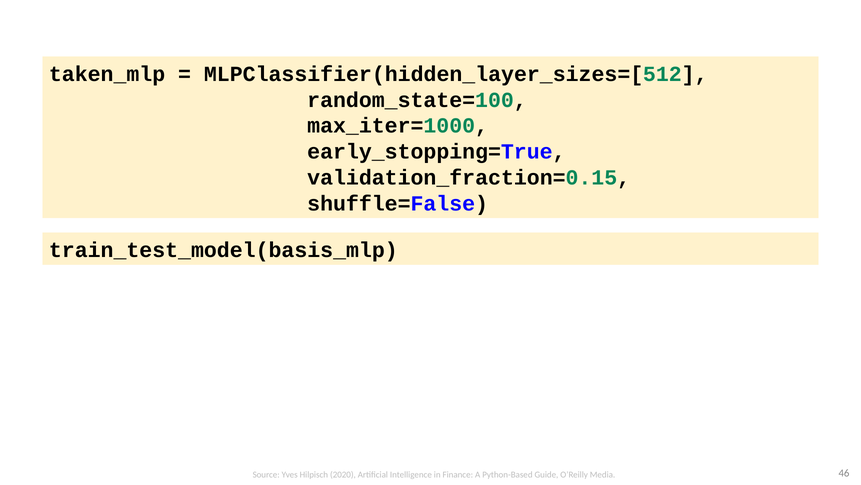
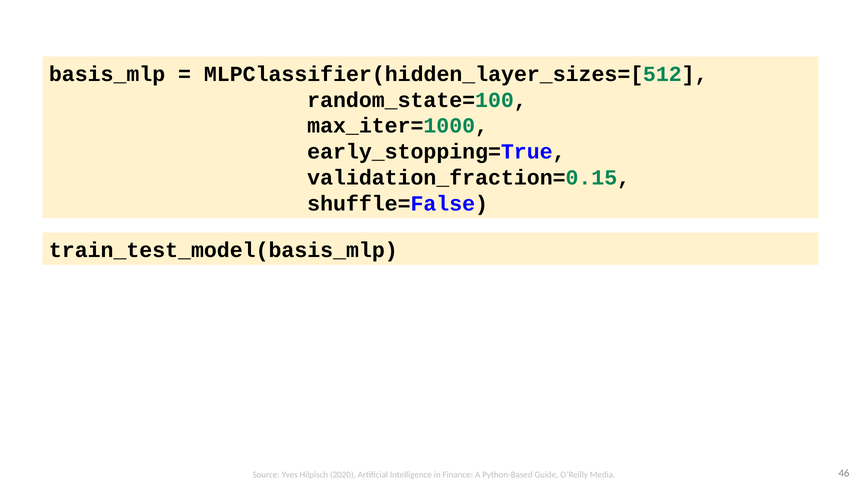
taken_mlp: taken_mlp -> basis_mlp (107, 74)
